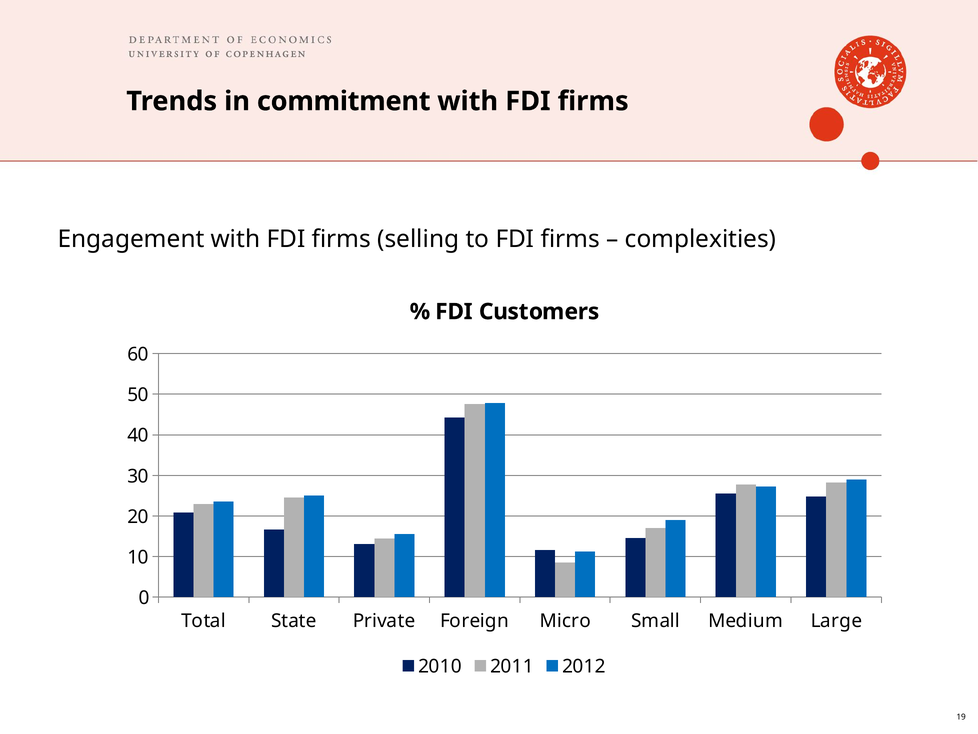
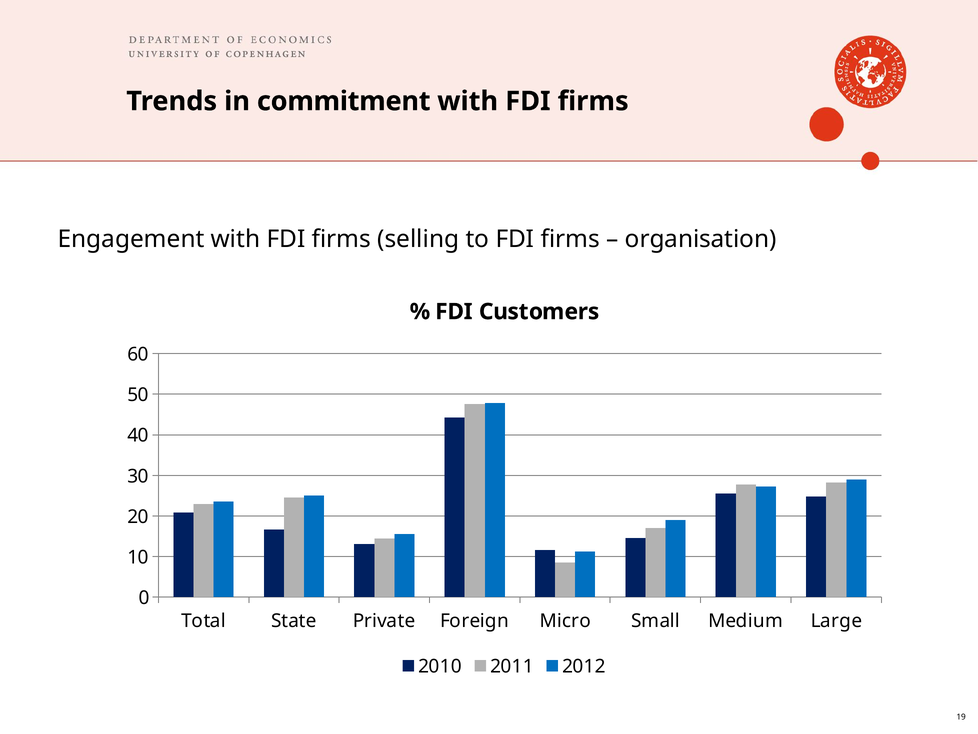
complexities: complexities -> organisation (701, 239)
